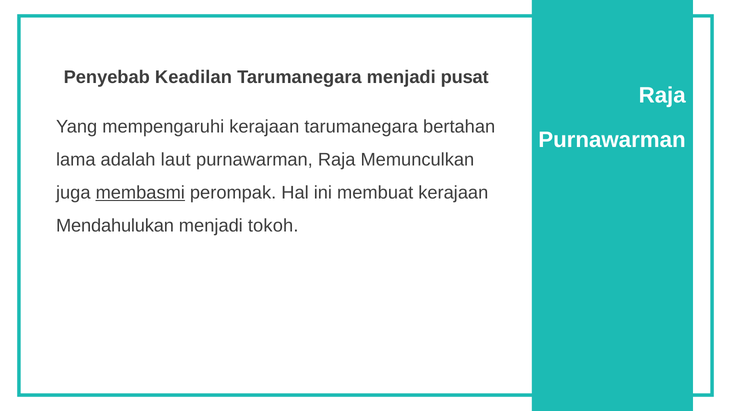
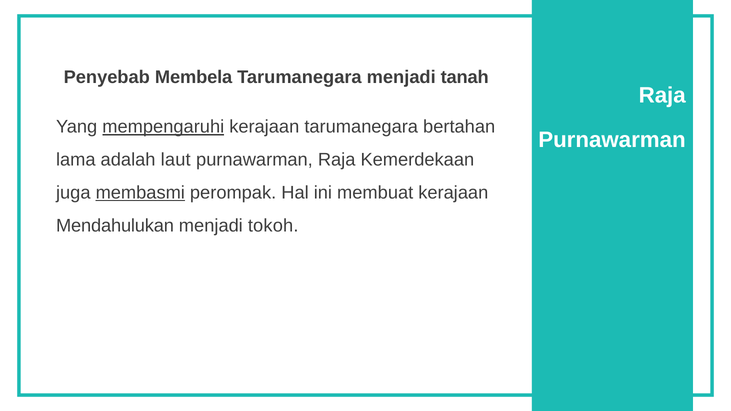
Keadilan: Keadilan -> Membela (194, 77)
pusat: pusat -> tanah (465, 77)
mempengaruhi underline: none -> present (163, 127)
Memunculkan: Memunculkan -> Kemerdekaan (417, 160)
